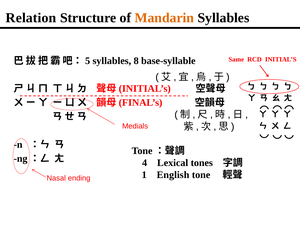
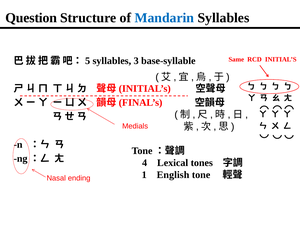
Relation: Relation -> Question (31, 18)
Mandarin colour: orange -> blue (164, 18)
8: 8 -> 3 (136, 61)
